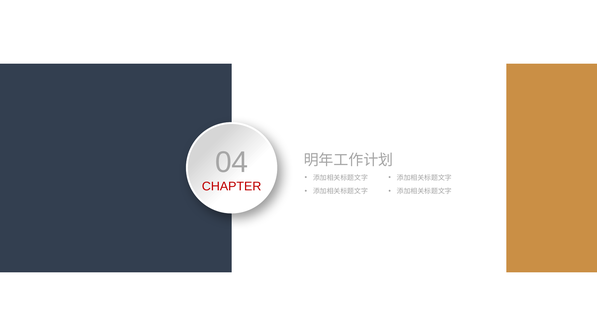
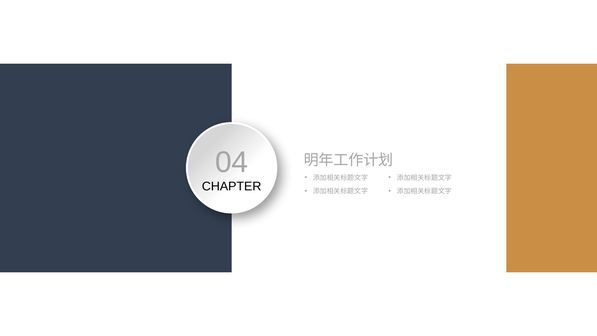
CHAPTER colour: red -> black (232, 186)
